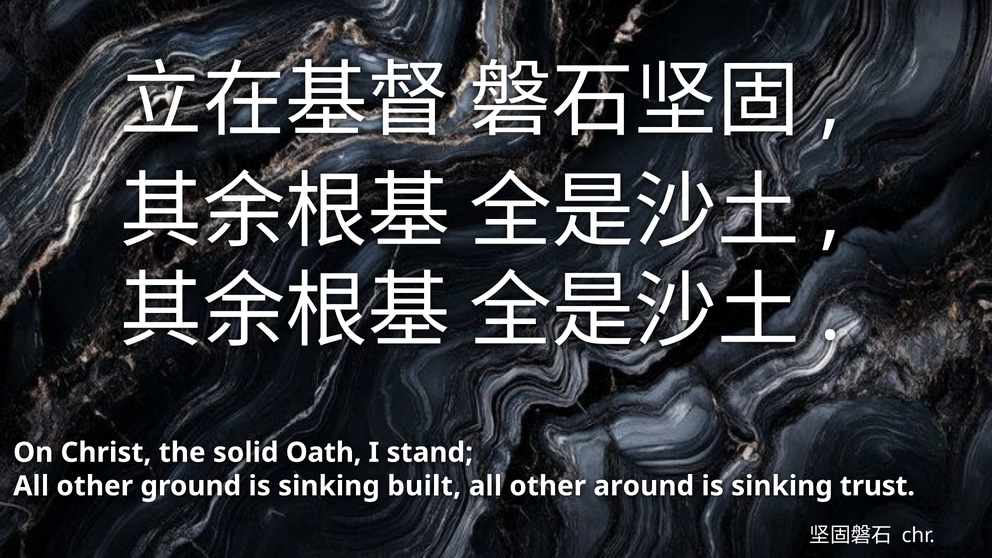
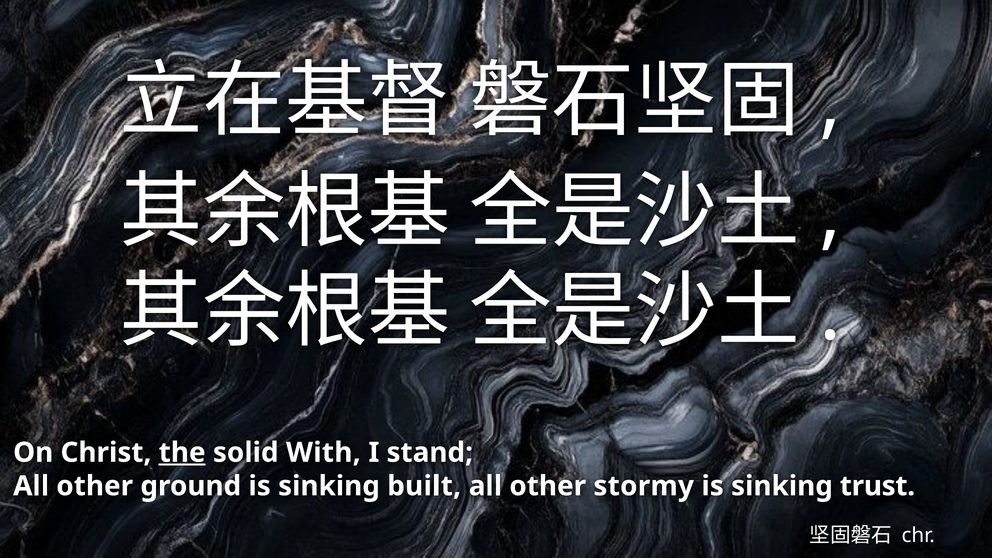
the underline: none -> present (182, 453)
Oath: Oath -> With (323, 453)
around: around -> stormy (644, 486)
